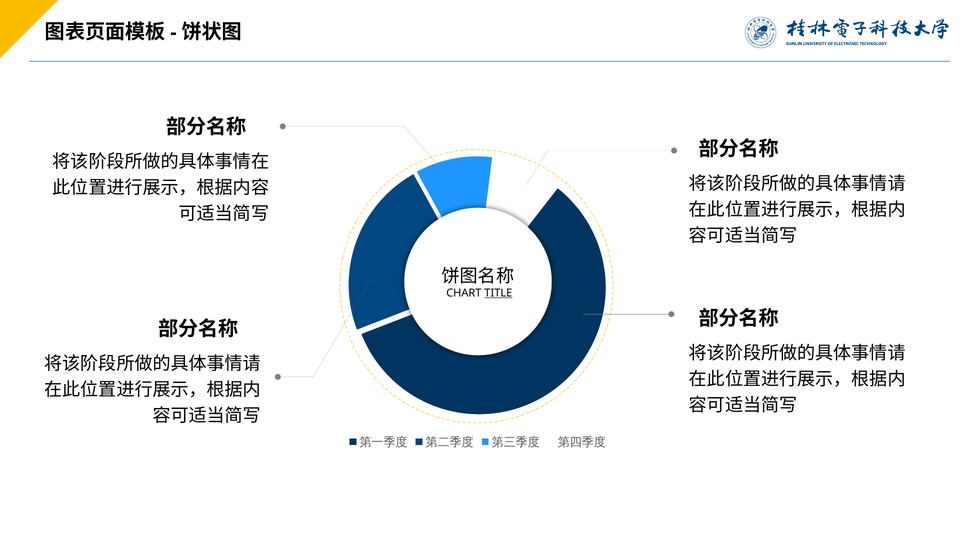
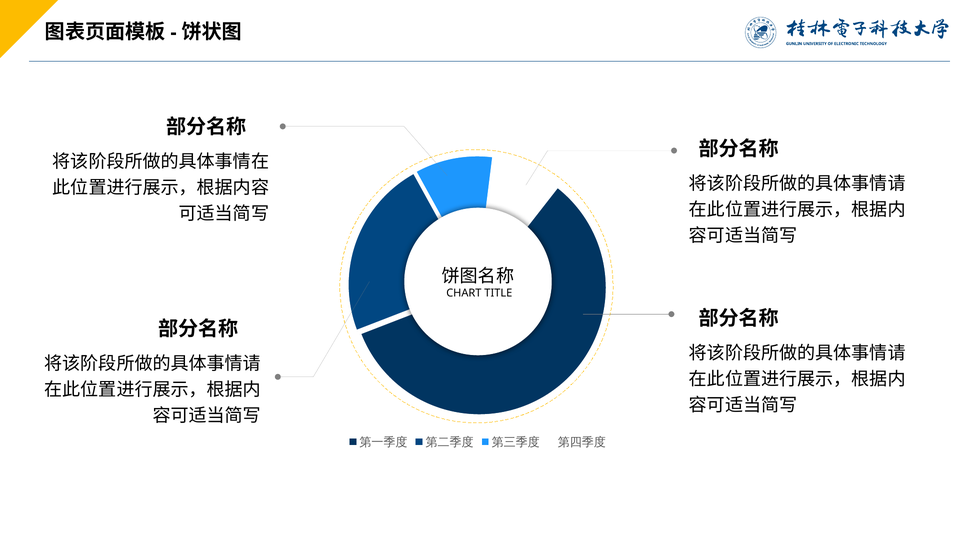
TITLE underline: present -> none (498, 293)
